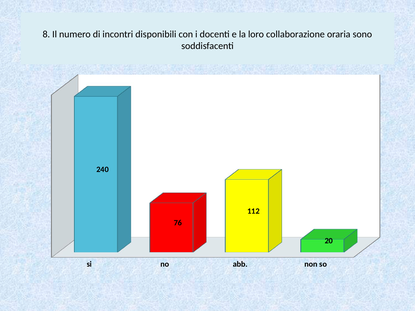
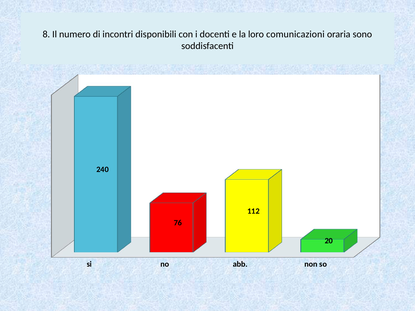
collaborazione: collaborazione -> comunicazioni (295, 34)
